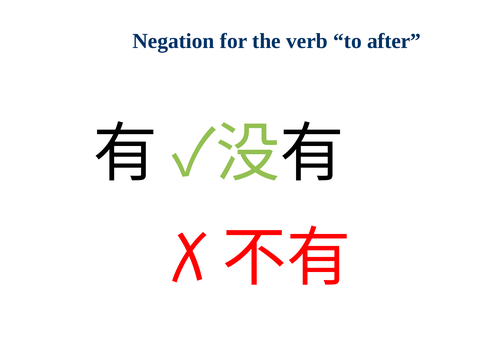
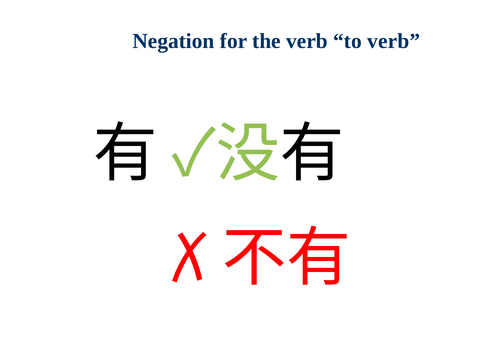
to after: after -> verb (394, 41)
